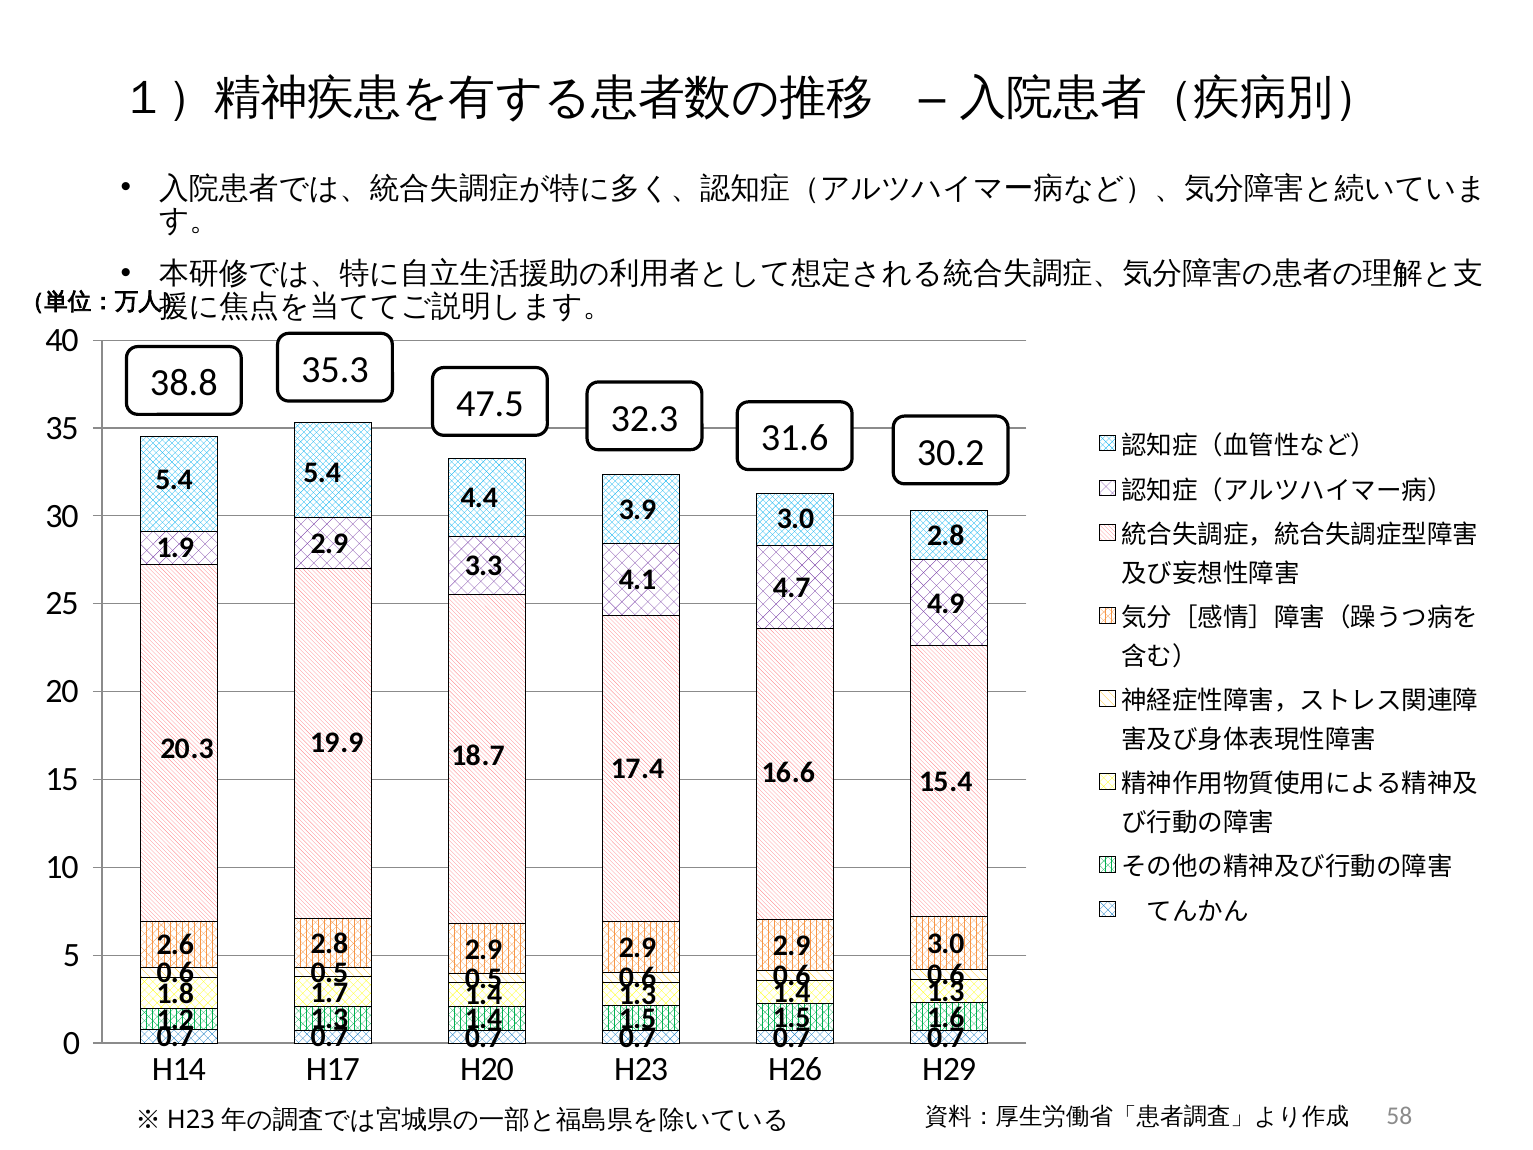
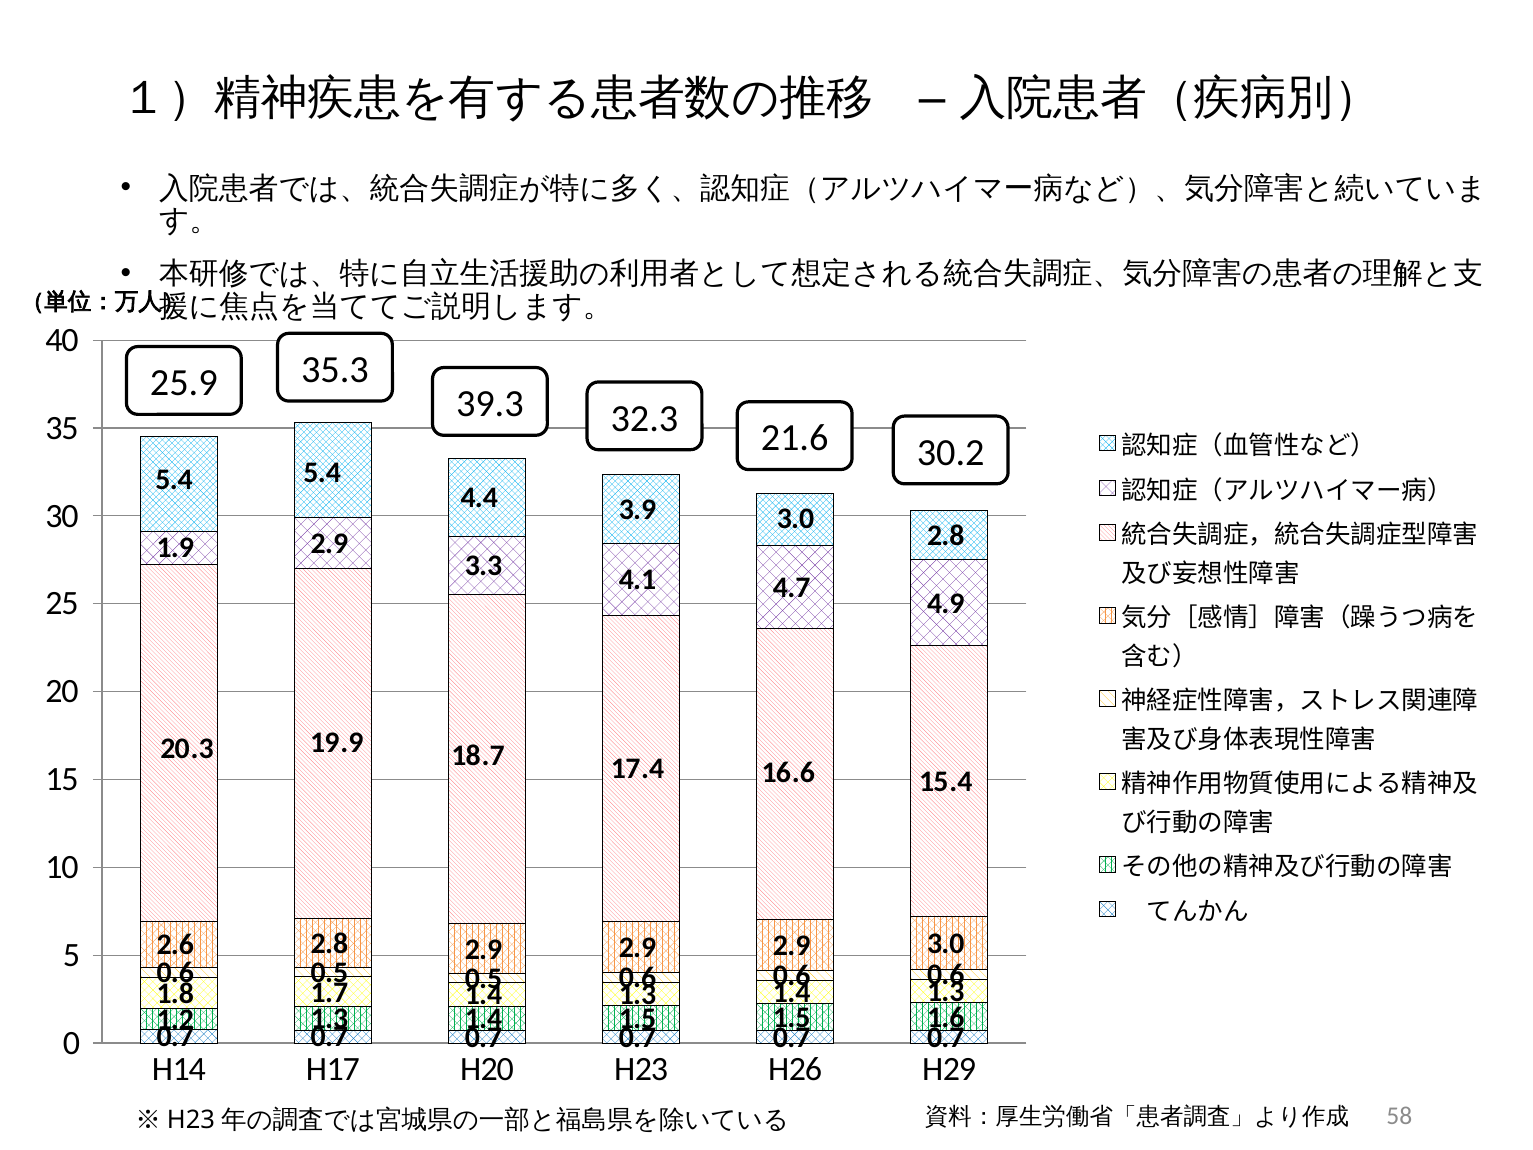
38.8: 38.8 -> 25.9 (184, 383)
47.5: 47.5 -> 39.3 (490, 404)
31.6: 31.6 -> 21.6 (795, 438)
